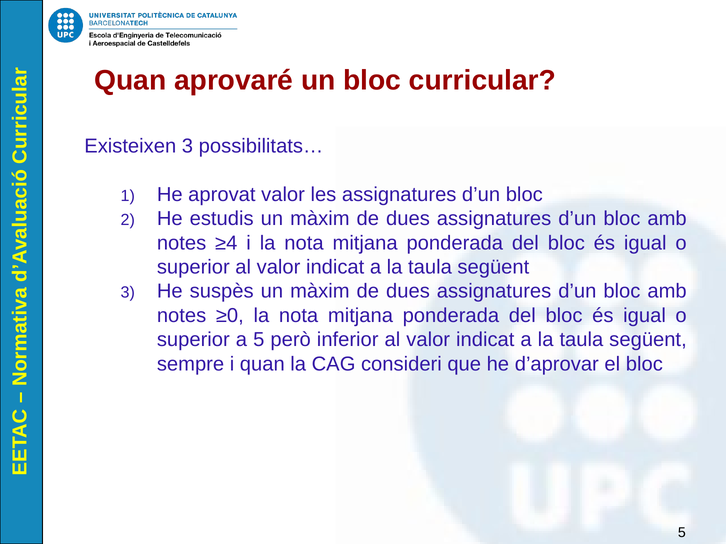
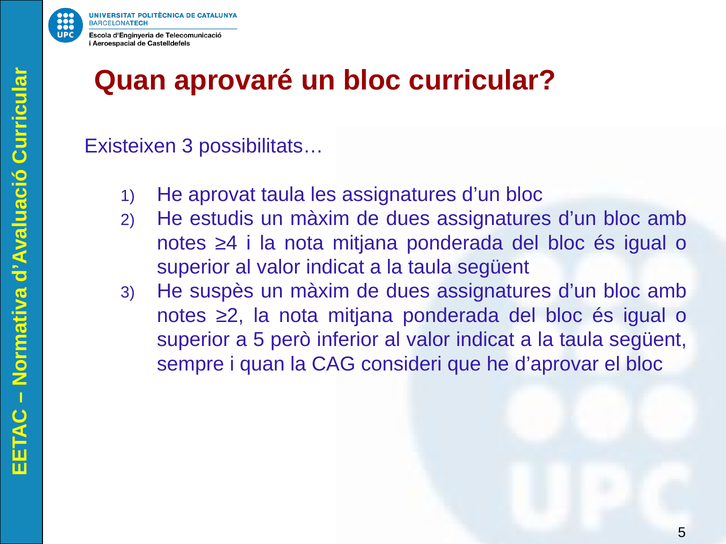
aprovat valor: valor -> taula (283, 195)
≥0: ≥0 -> ≥2 (230, 316)
